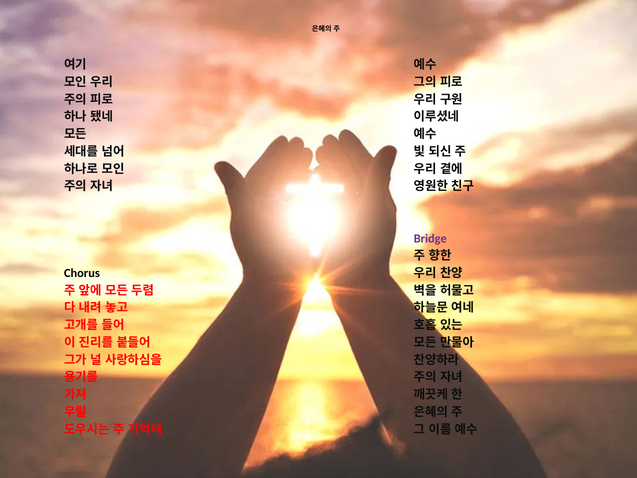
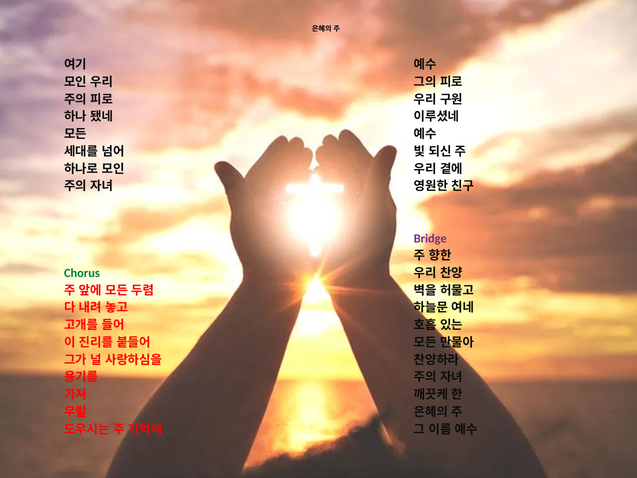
Chorus colour: black -> green (82, 273)
